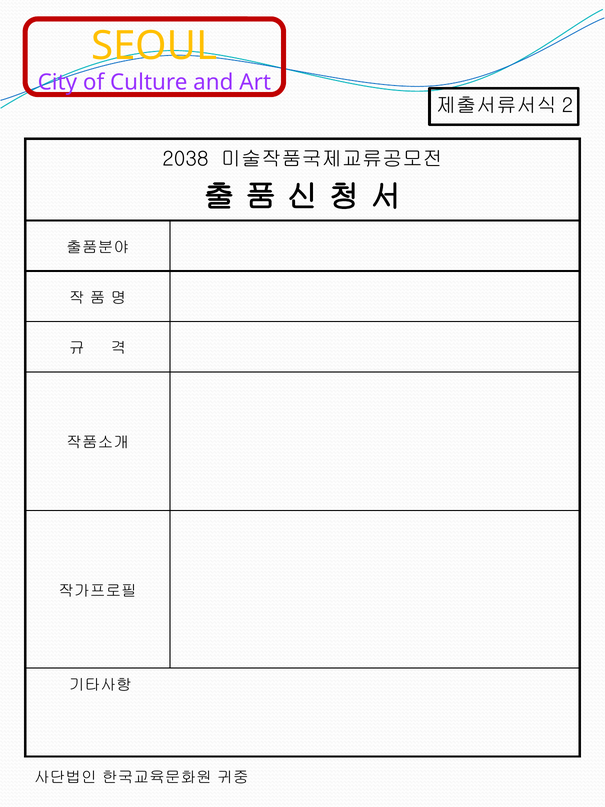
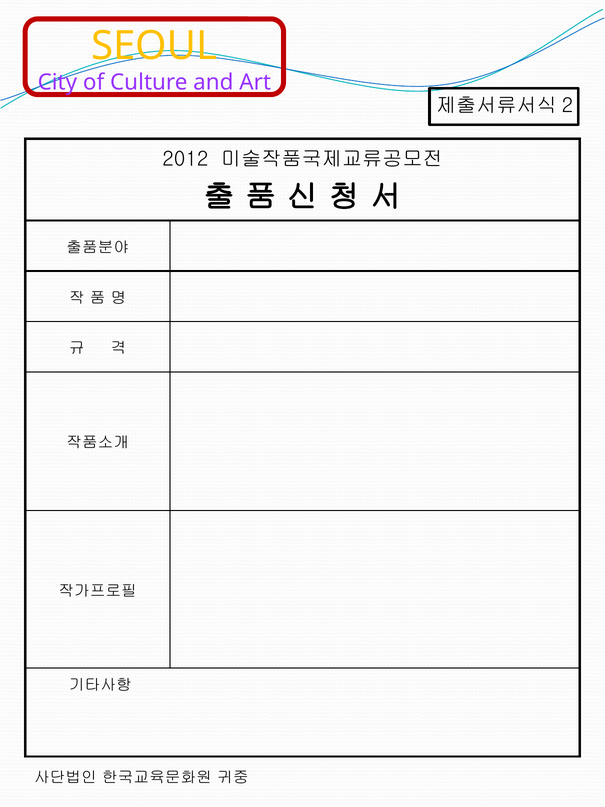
2038: 2038 -> 2012 (185, 159)
